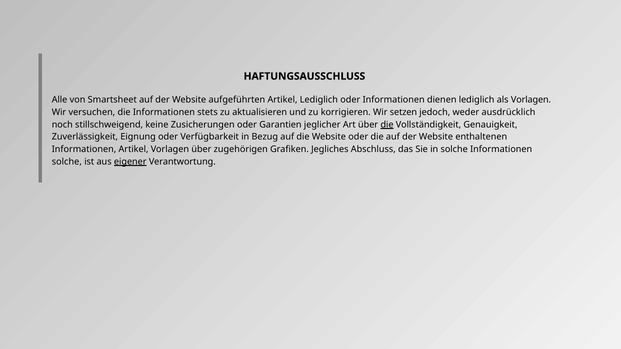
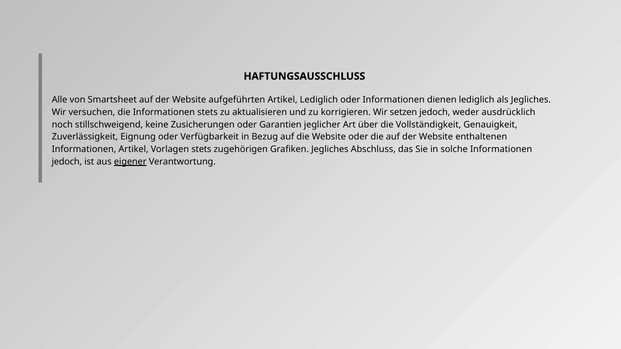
als Vorlagen: Vorlagen -> Jegliches (531, 100)
die underline: present -> none (387, 125)
Vorlagen über: über -> stets (201, 149)
solche: solche -> jedoch (67, 162)
